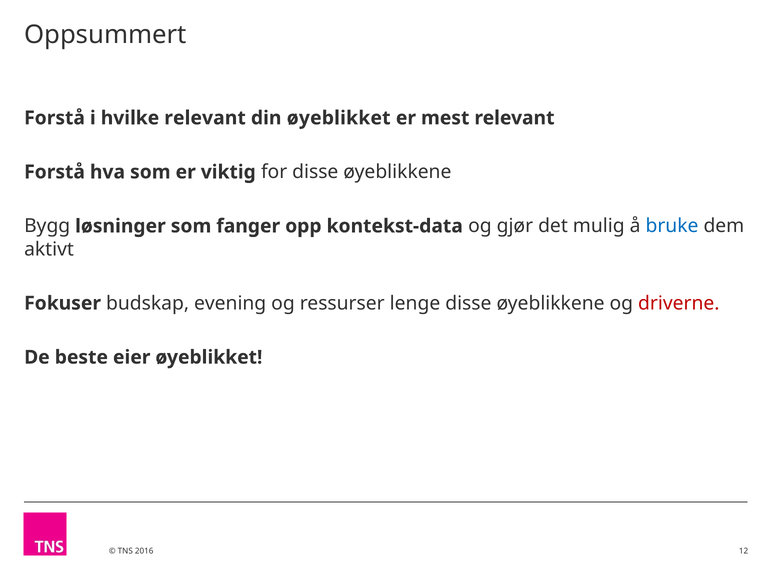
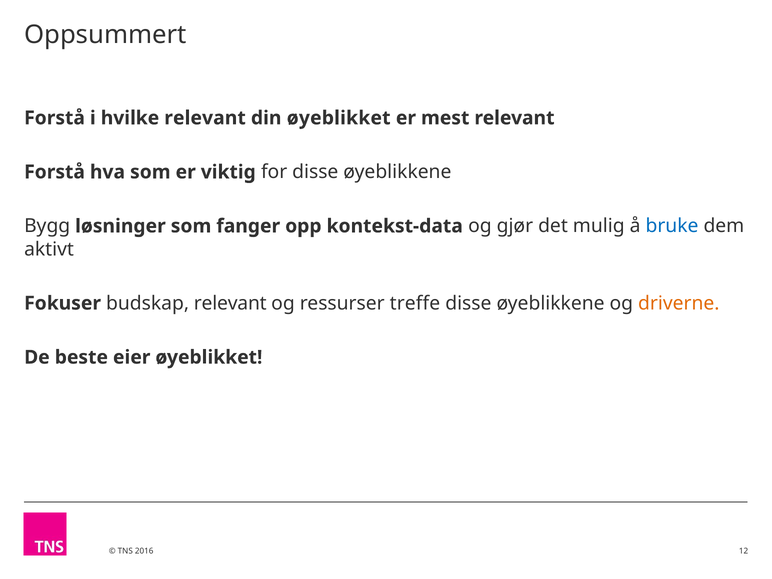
budskap evening: evening -> relevant (230, 303)
lenge: lenge -> treffe (415, 303)
driverne colour: red -> orange (679, 303)
